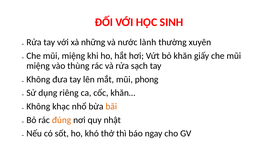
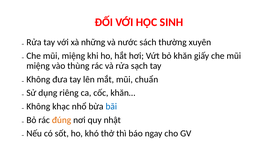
lành: lành -> sách (148, 42)
phong: phong -> chuẩn (147, 79)
bãi colour: orange -> blue (111, 106)
